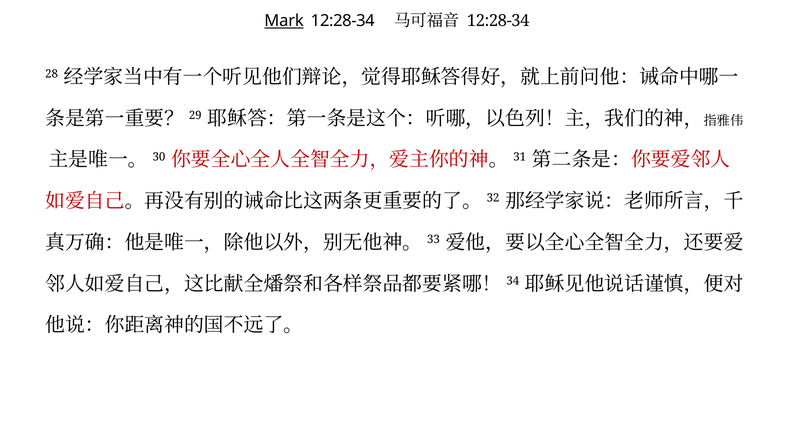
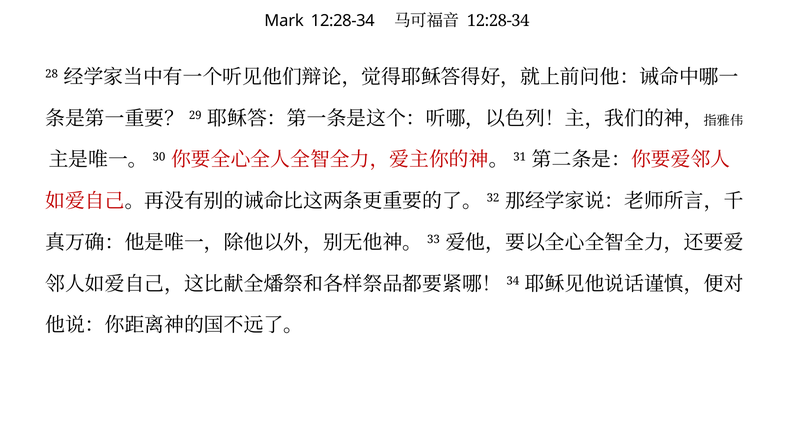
Mark underline: present -> none (284, 21)
